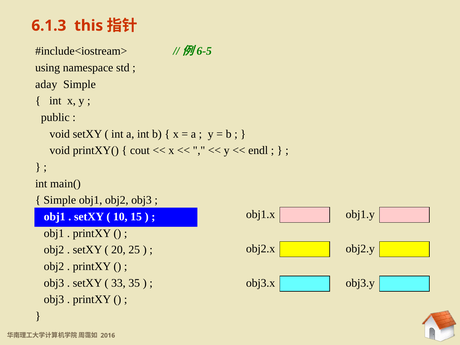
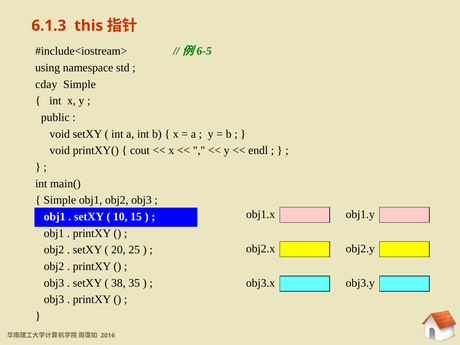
aday: aday -> cday (46, 84)
33: 33 -> 38 (118, 283)
